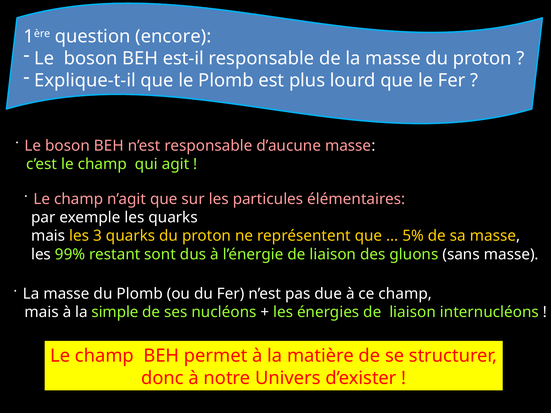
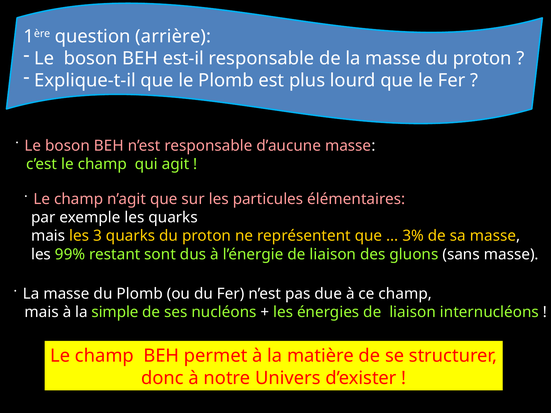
encore: encore -> arrière (173, 36)
5%: 5% -> 3% (413, 236)
